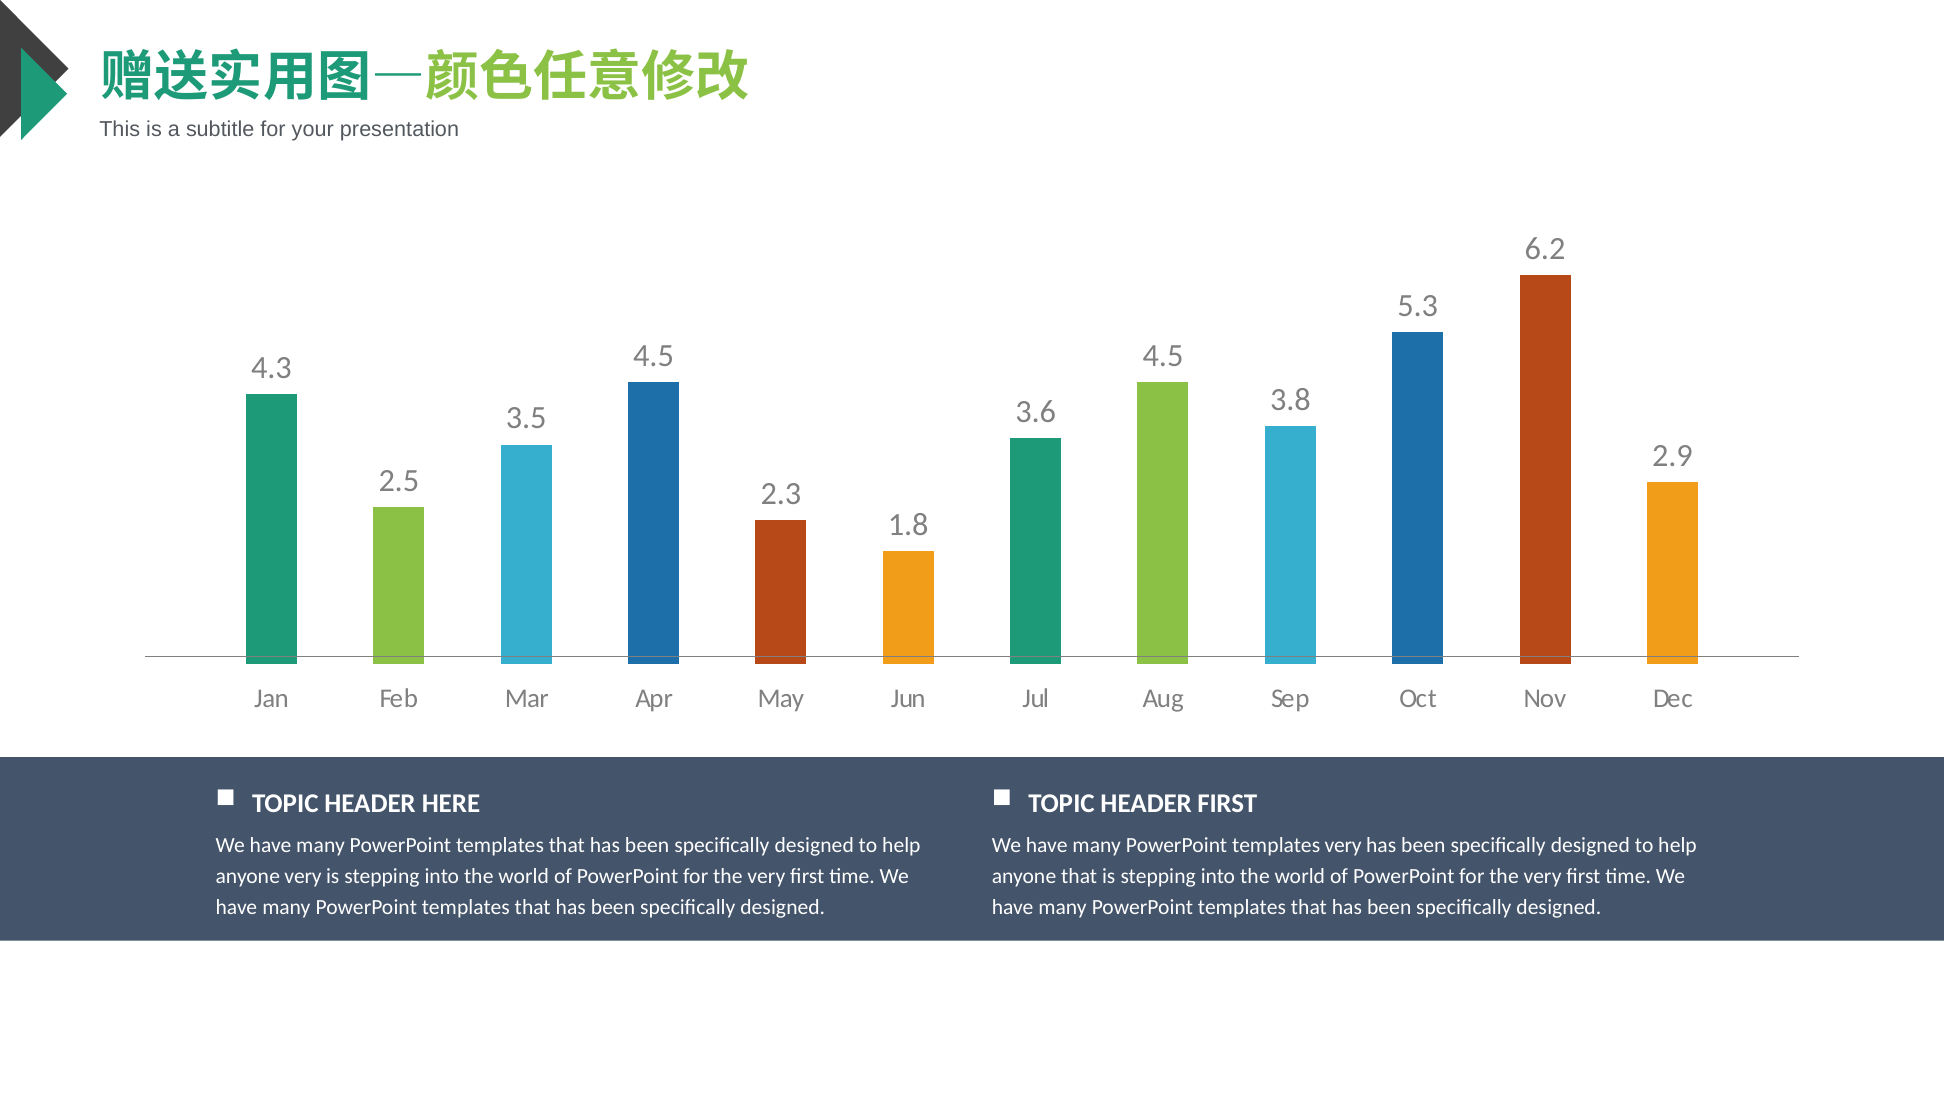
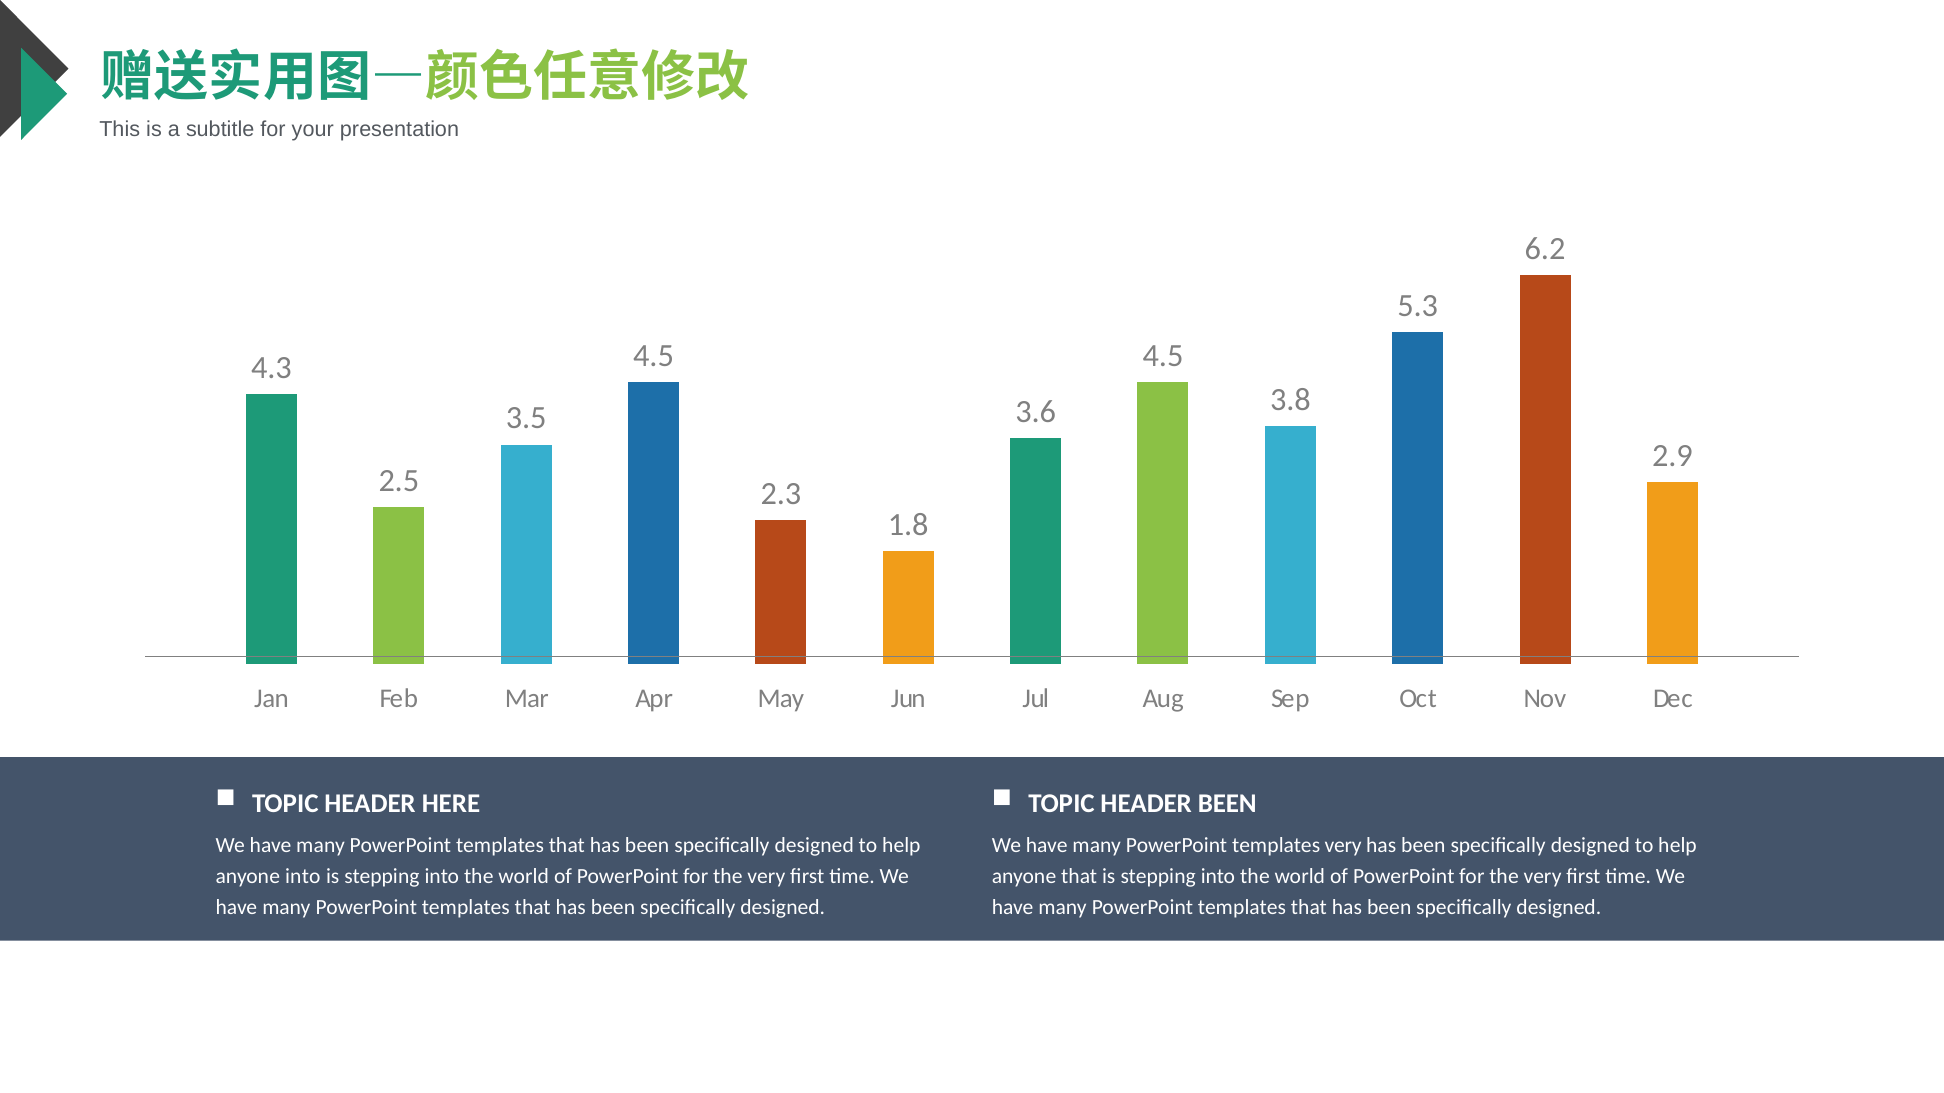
HEADER FIRST: FIRST -> BEEN (1227, 803)
anyone very: very -> into (303, 876)
